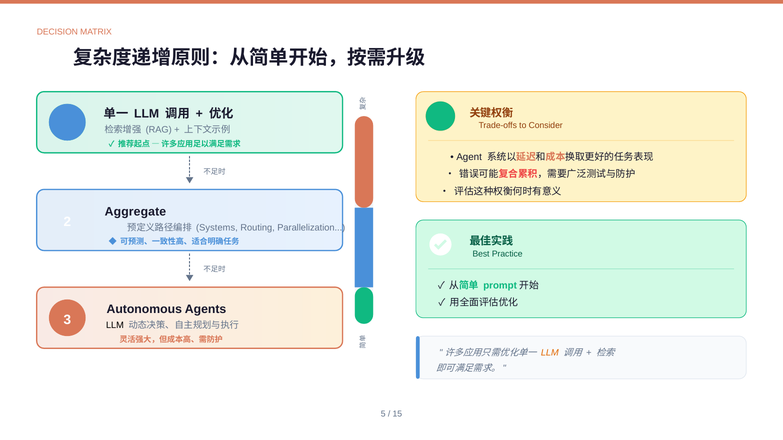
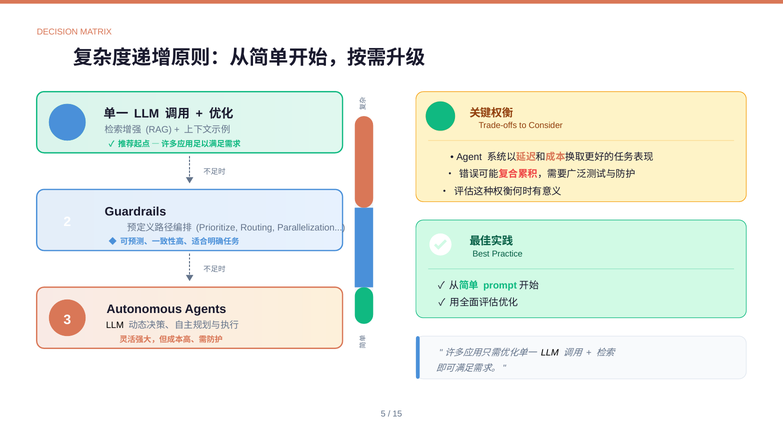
Aggregate: Aggregate -> Guardrails (135, 212)
Systems: Systems -> Prioritize (217, 228)
LLM colour: orange -> black (550, 353)
